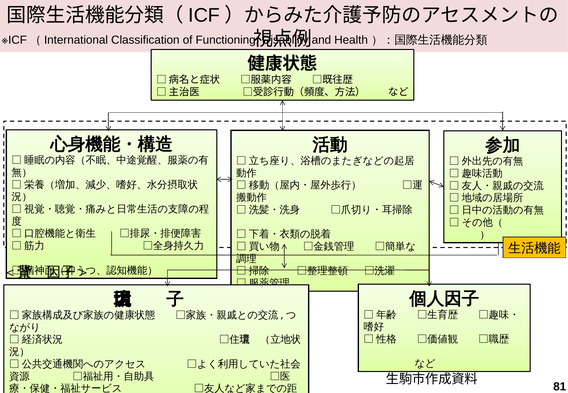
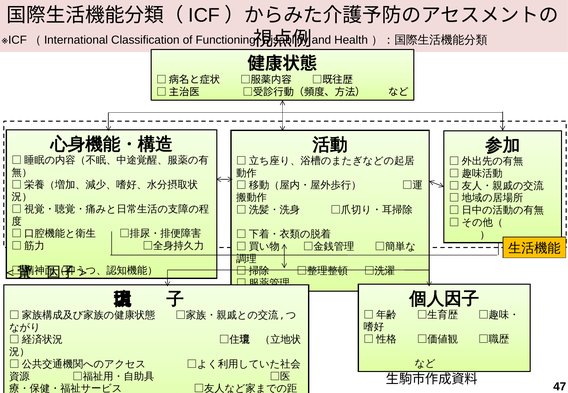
81: 81 -> 47 (560, 387)
